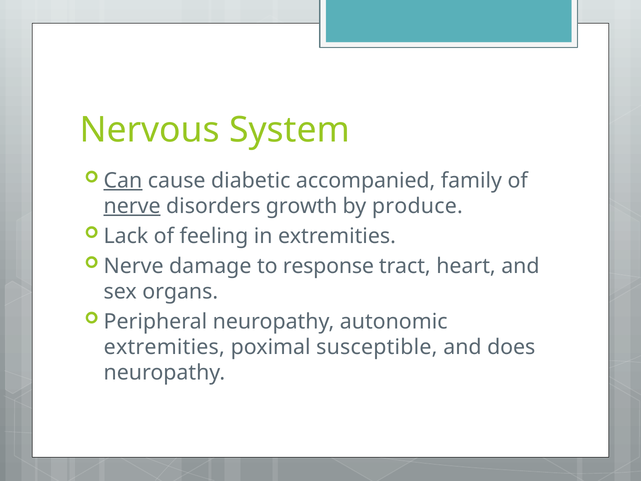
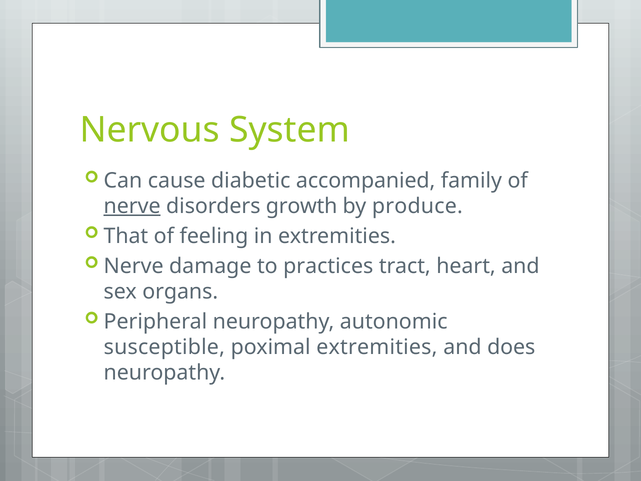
Can underline: present -> none (123, 180)
Lack: Lack -> That (126, 236)
response: response -> practices (328, 266)
extremities: extremities -> susceptible (164, 347)
poximal susceptible: susceptible -> extremities (377, 347)
